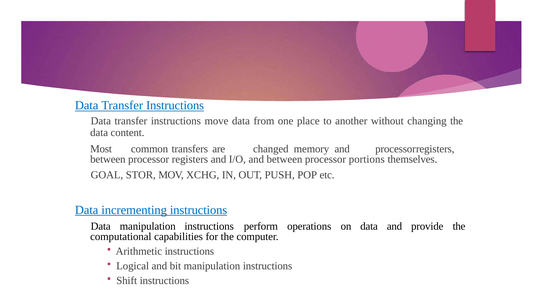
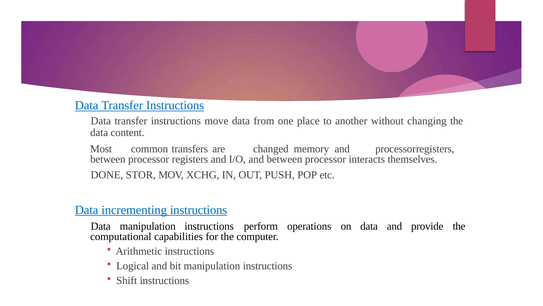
portions: portions -> interacts (367, 159)
GOAL: GOAL -> DONE (107, 175)
